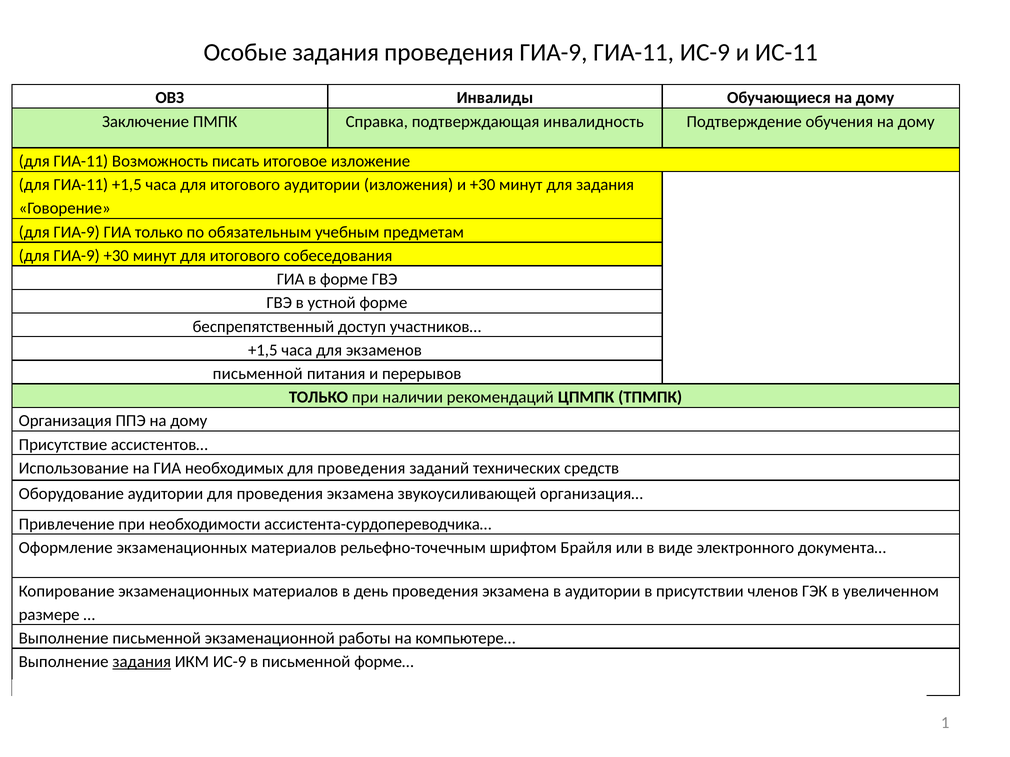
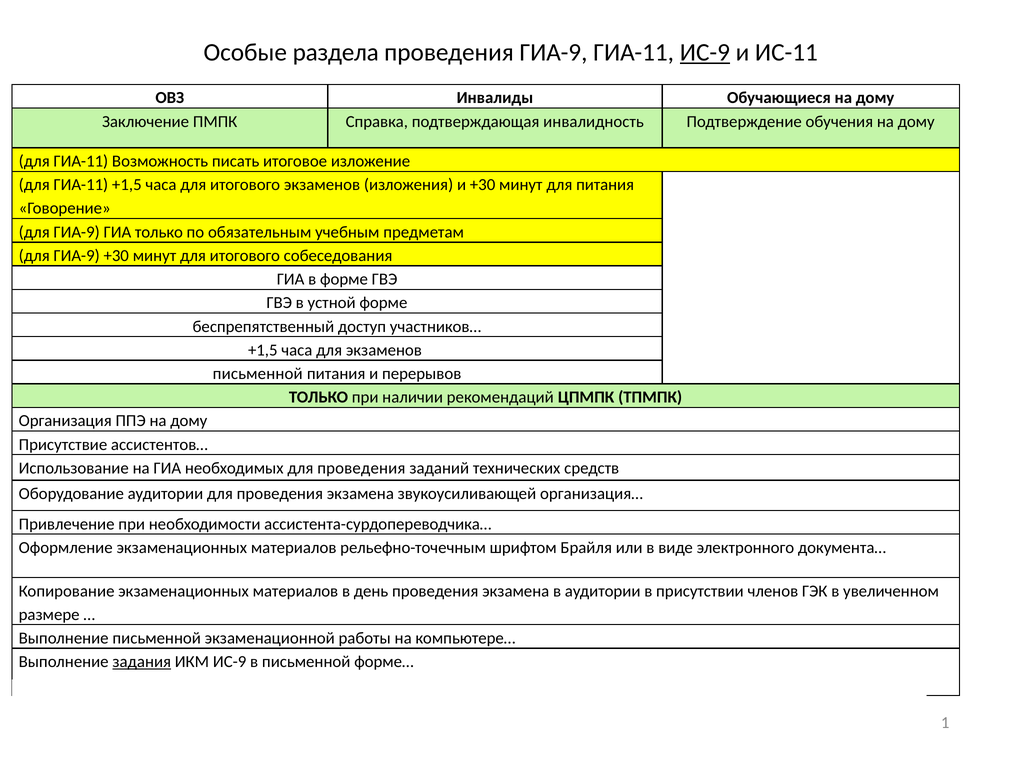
Особые задания: задания -> раздела (336, 52)
ИС-9 underline: none -> present (705, 52)
итогового аудитории: аудитории -> экзаменов (322, 185)
для задания: задания -> питания (605, 185)
